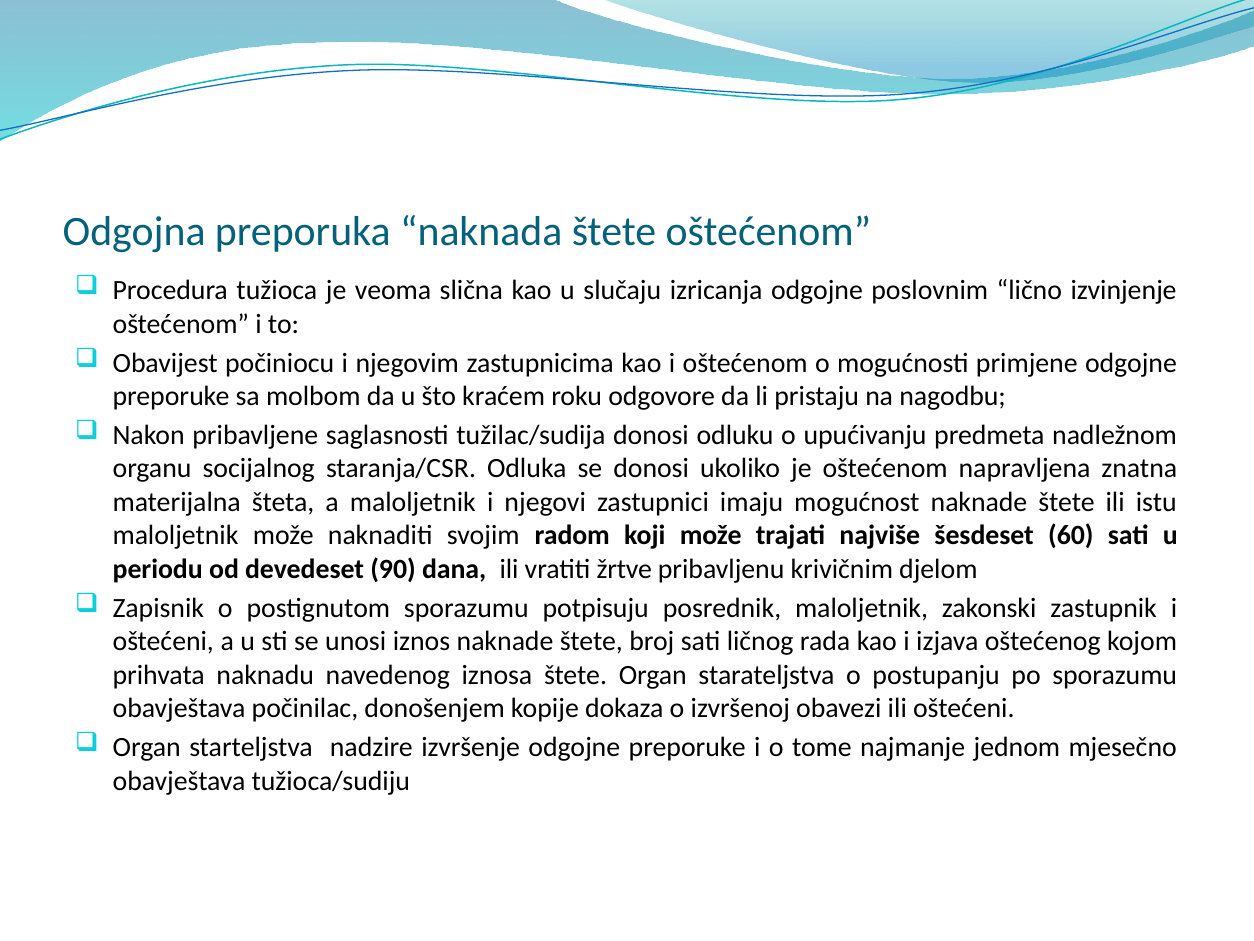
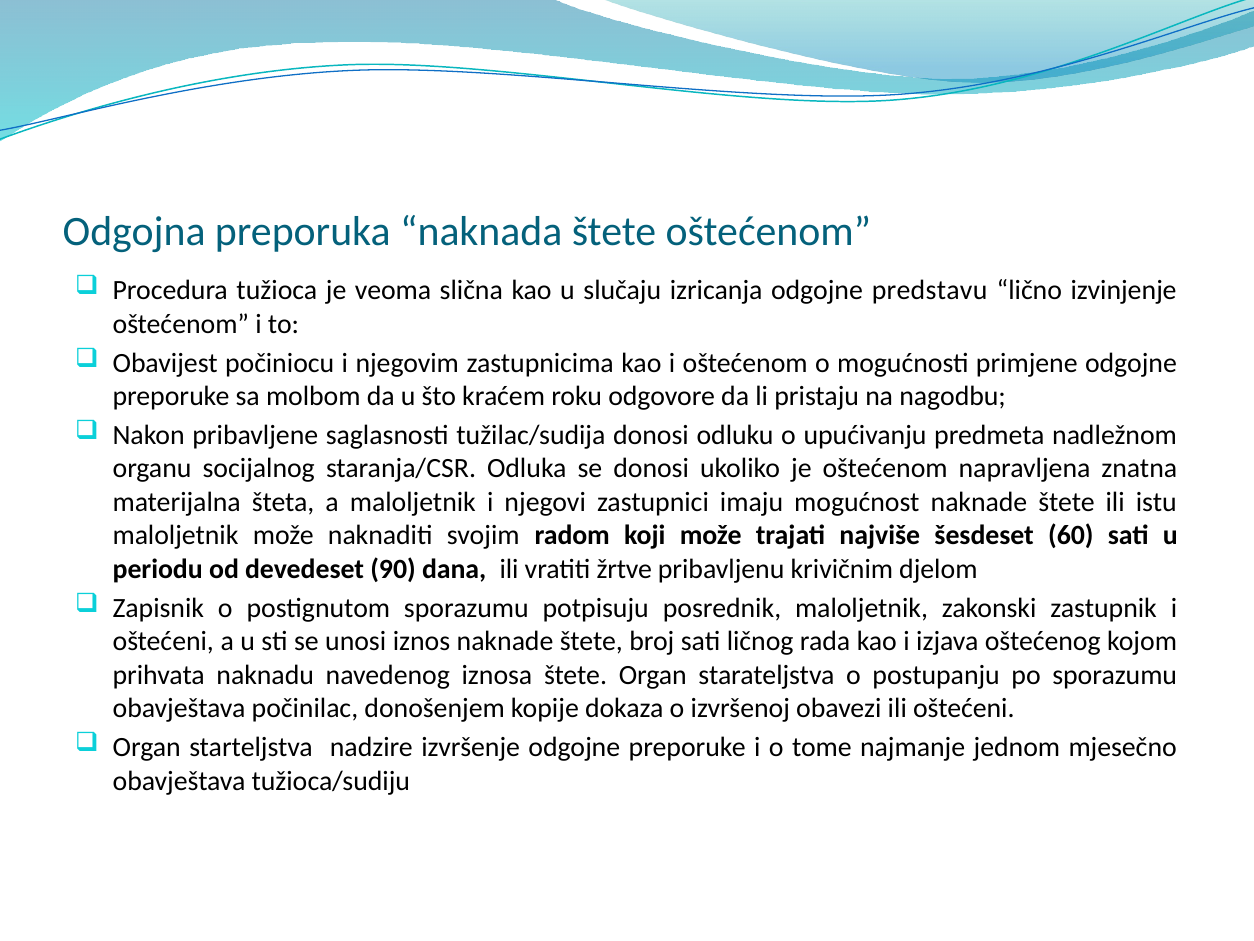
poslovnim: poslovnim -> predstavu (930, 290)
